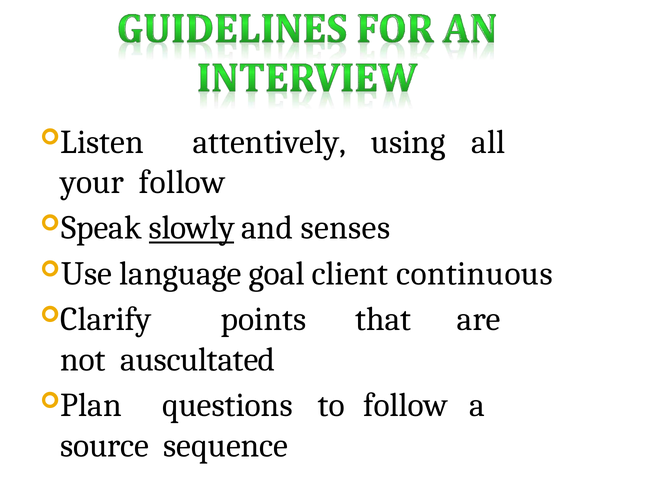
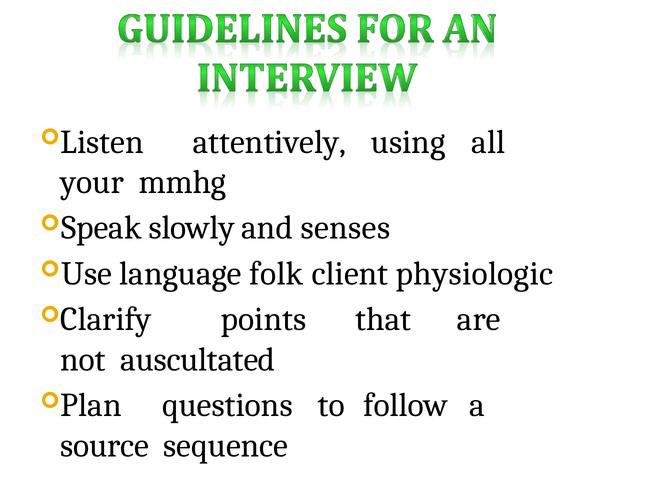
your follow: follow -> mmhg (182, 182)
slowly underline: present -> none (192, 228)
goal: goal -> folk (276, 274)
continuous: continuous -> physiologic (474, 274)
